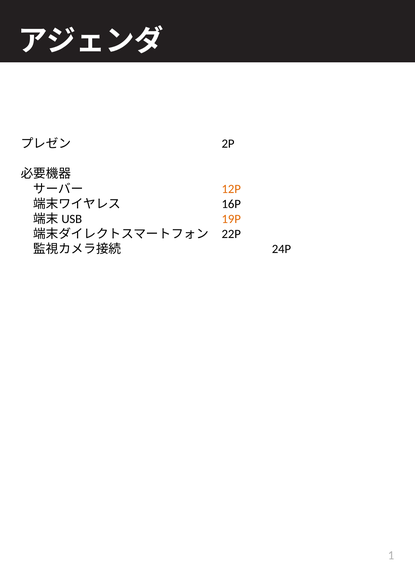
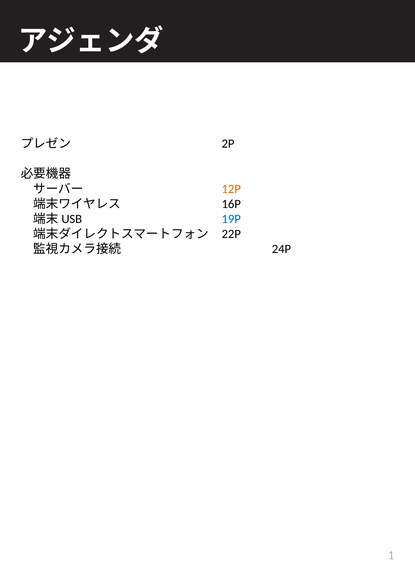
19P colour: orange -> blue (231, 219)
